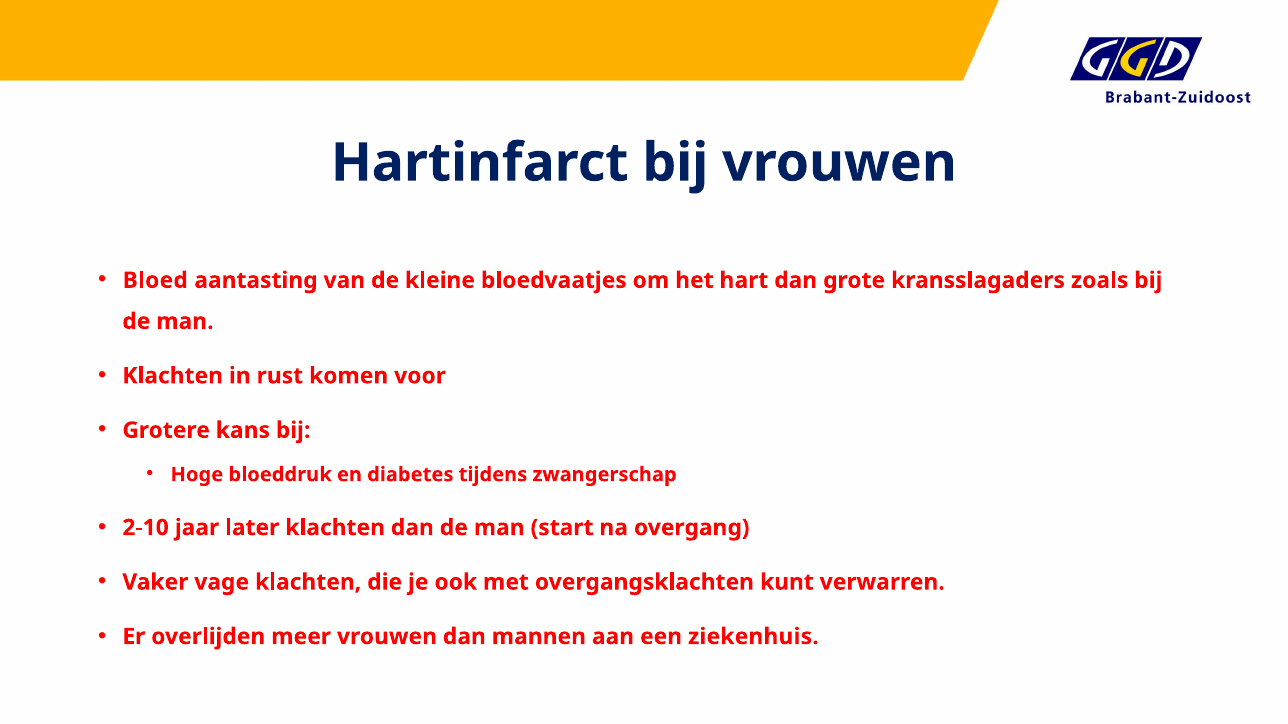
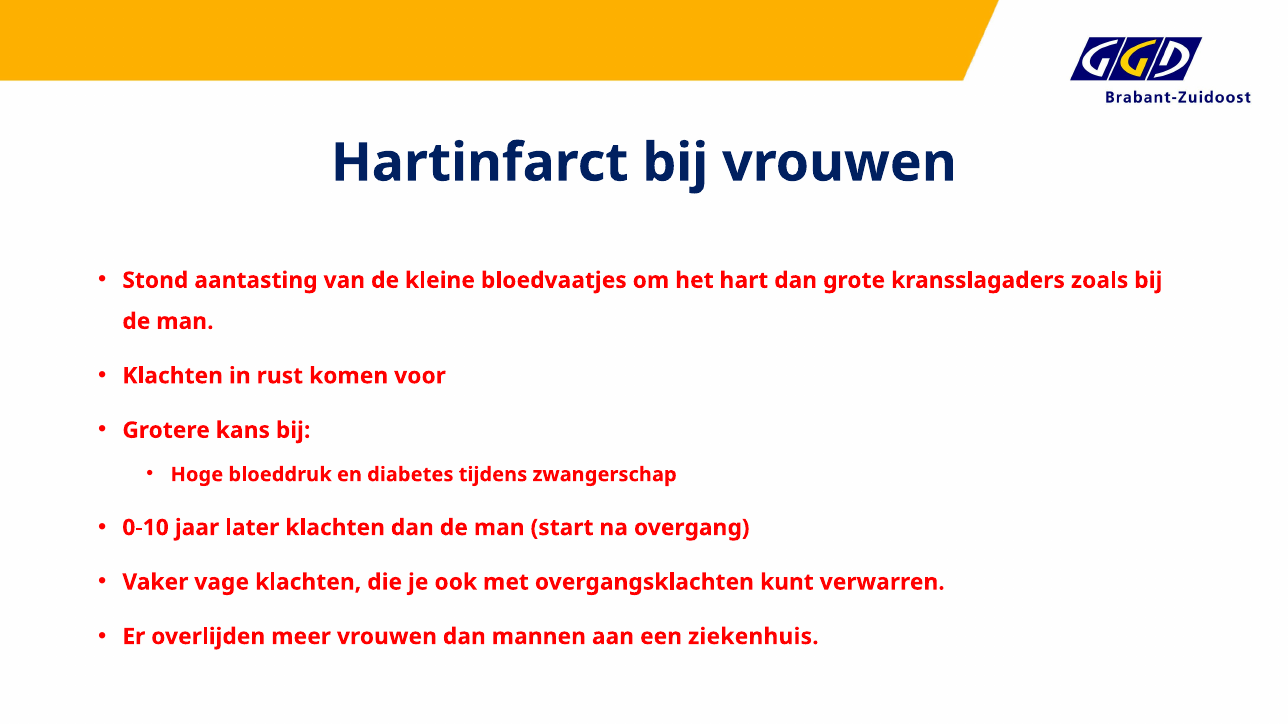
Bloed: Bloed -> Stond (155, 281)
2-10: 2-10 -> 0-10 (146, 528)
